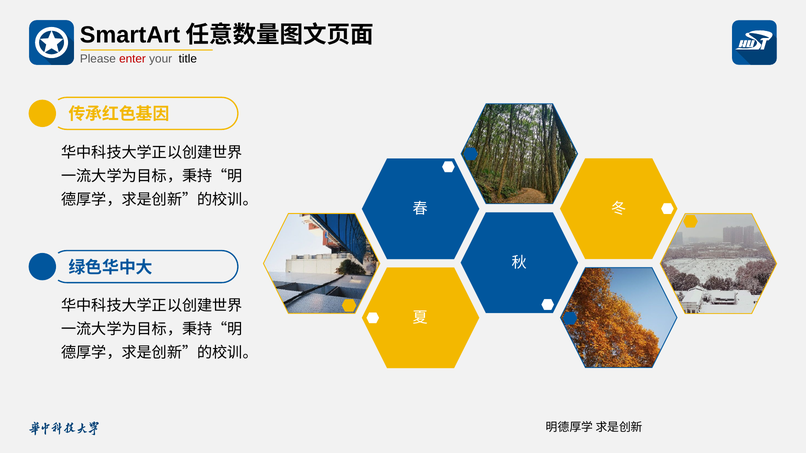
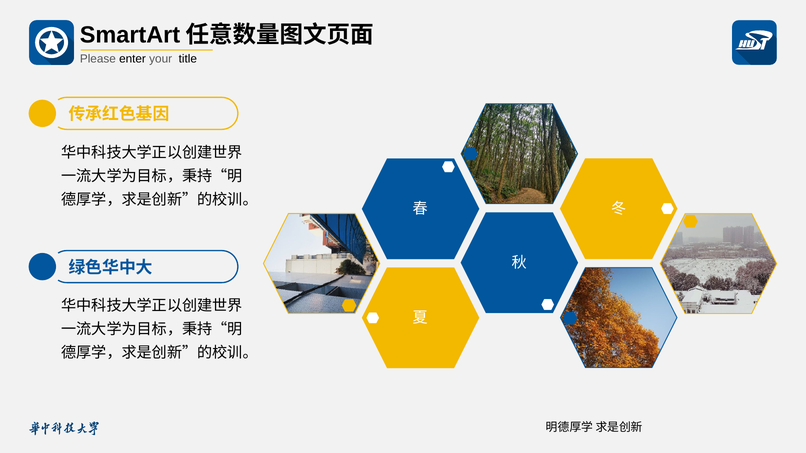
enter colour: red -> black (133, 59)
